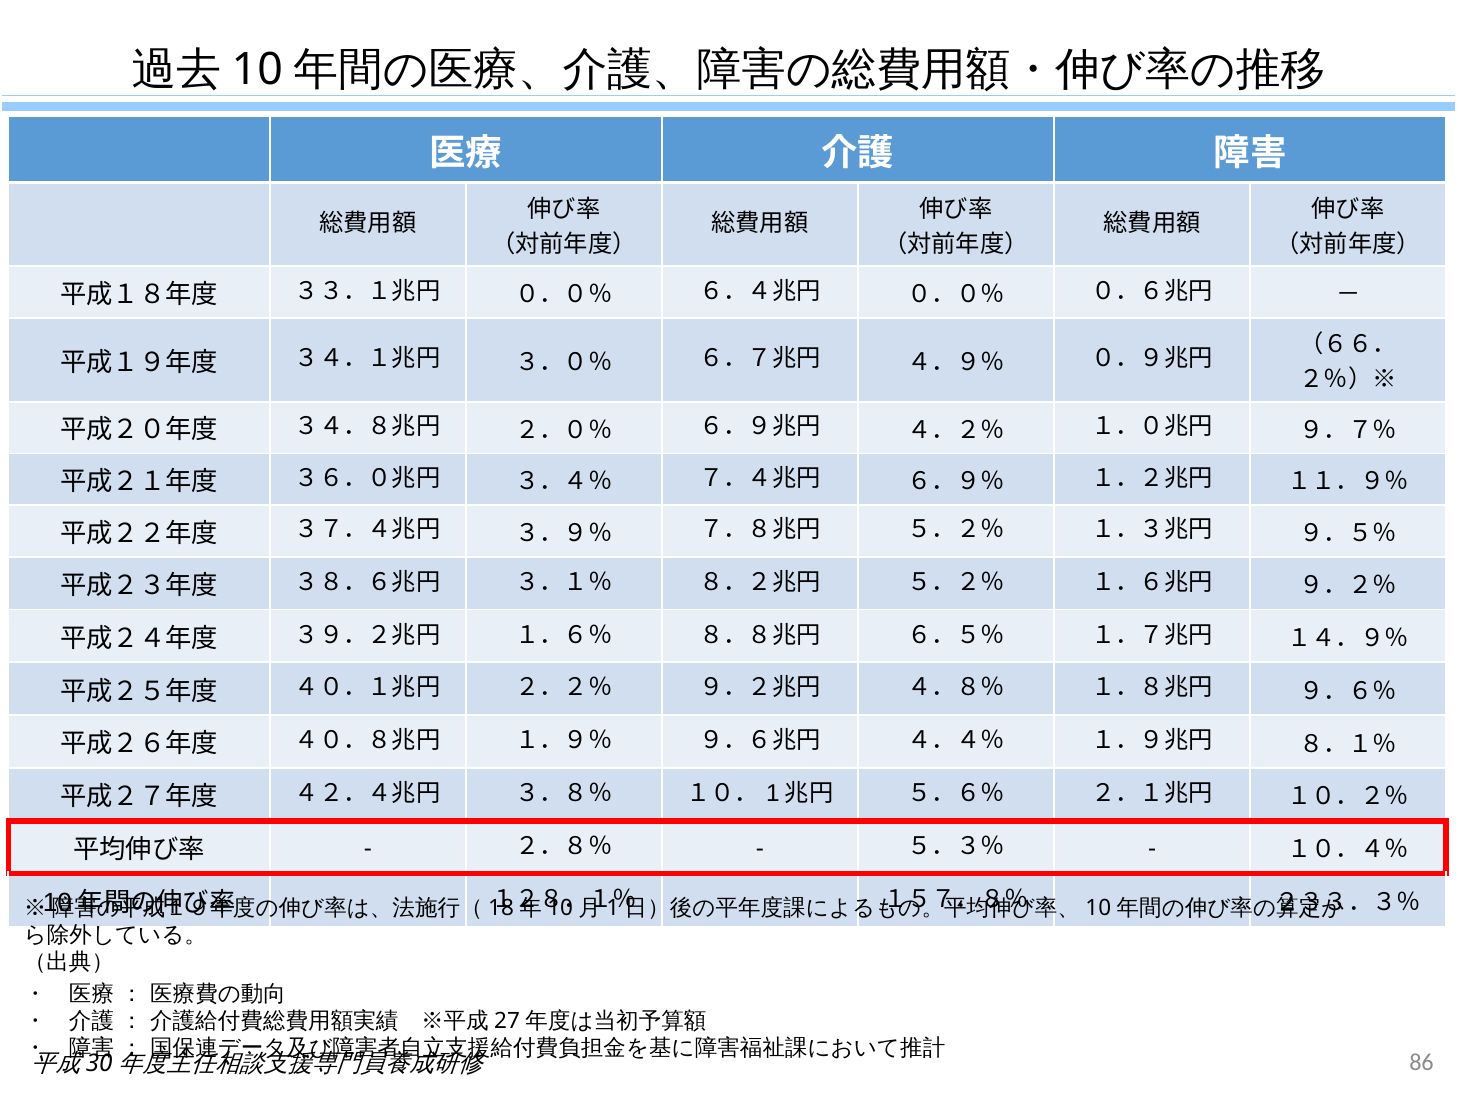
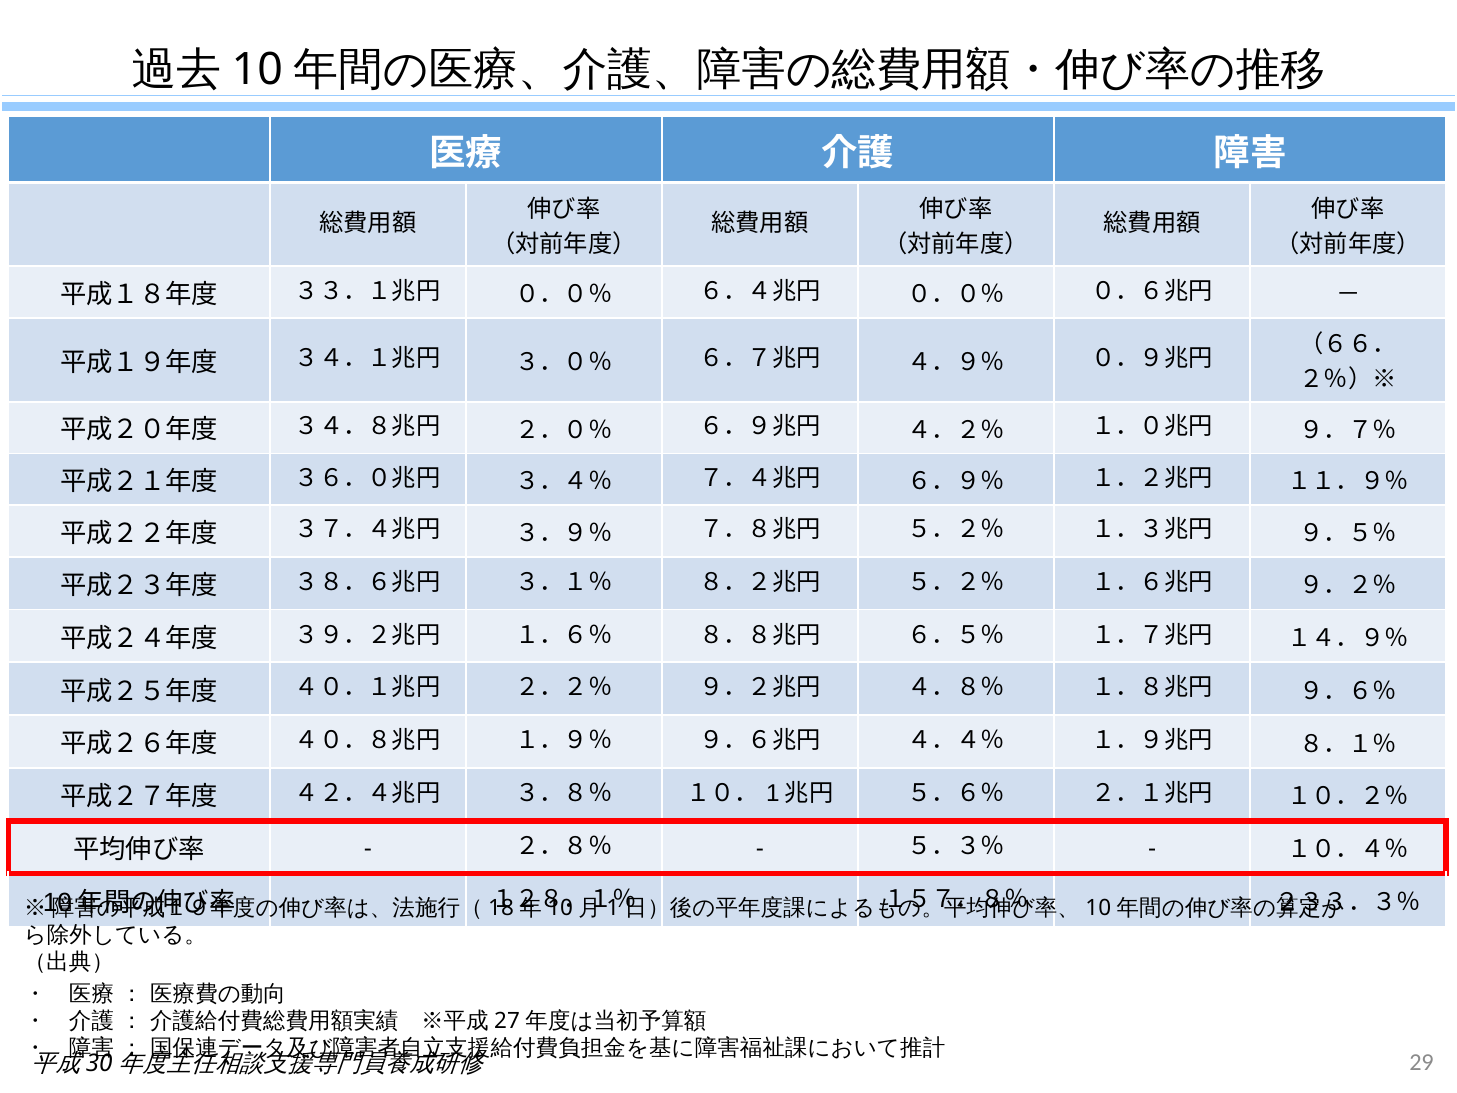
86: 86 -> 29 (1422, 1063)
